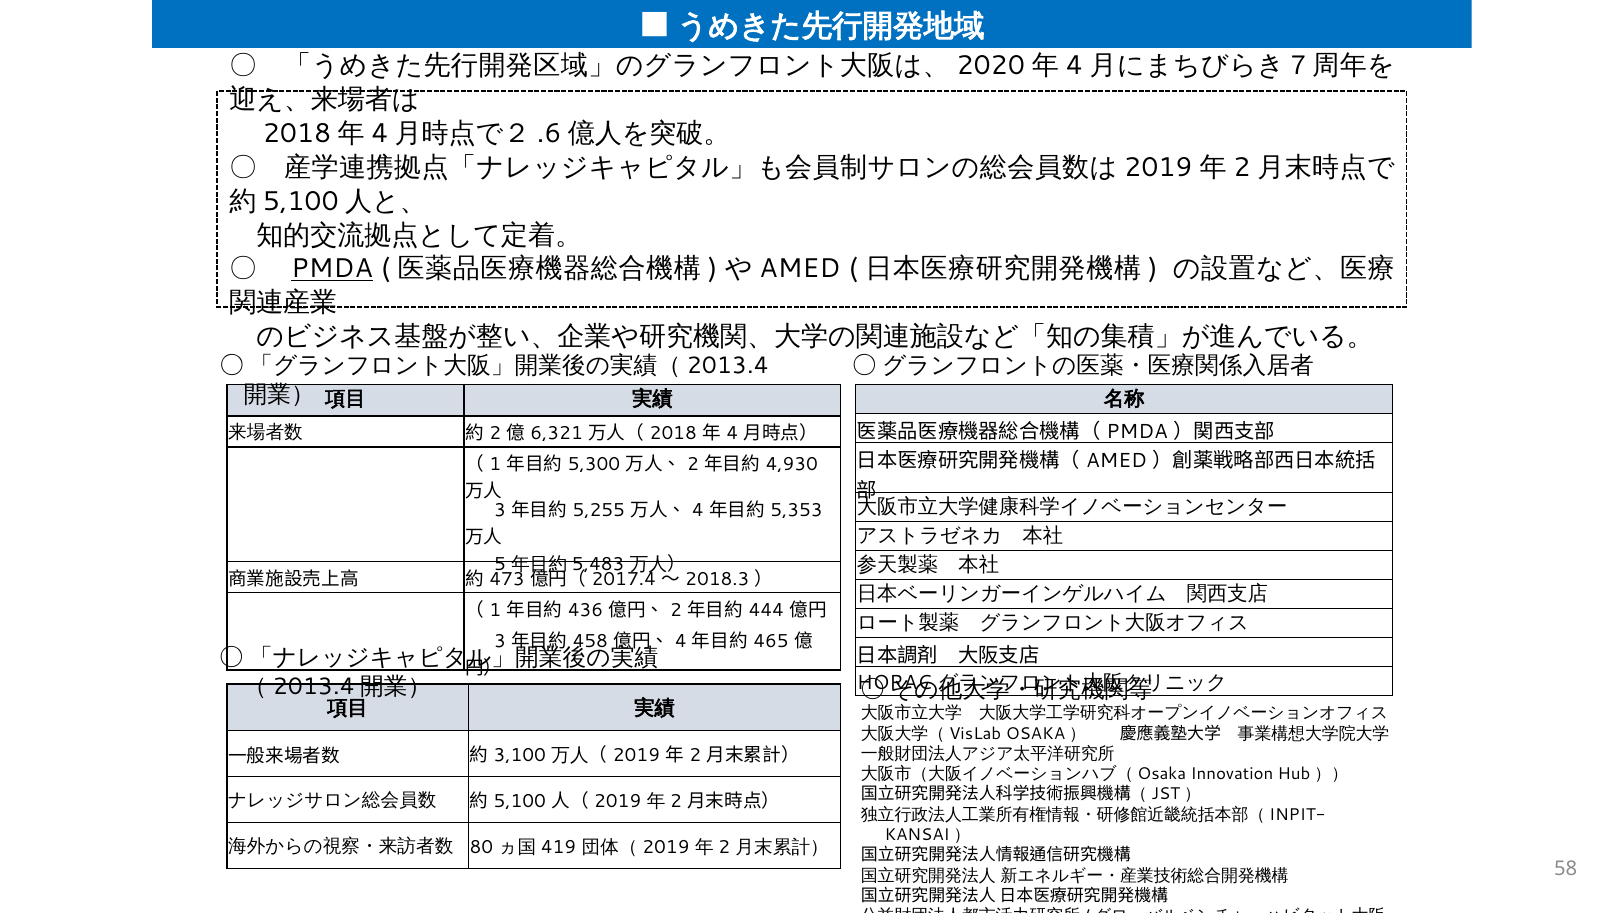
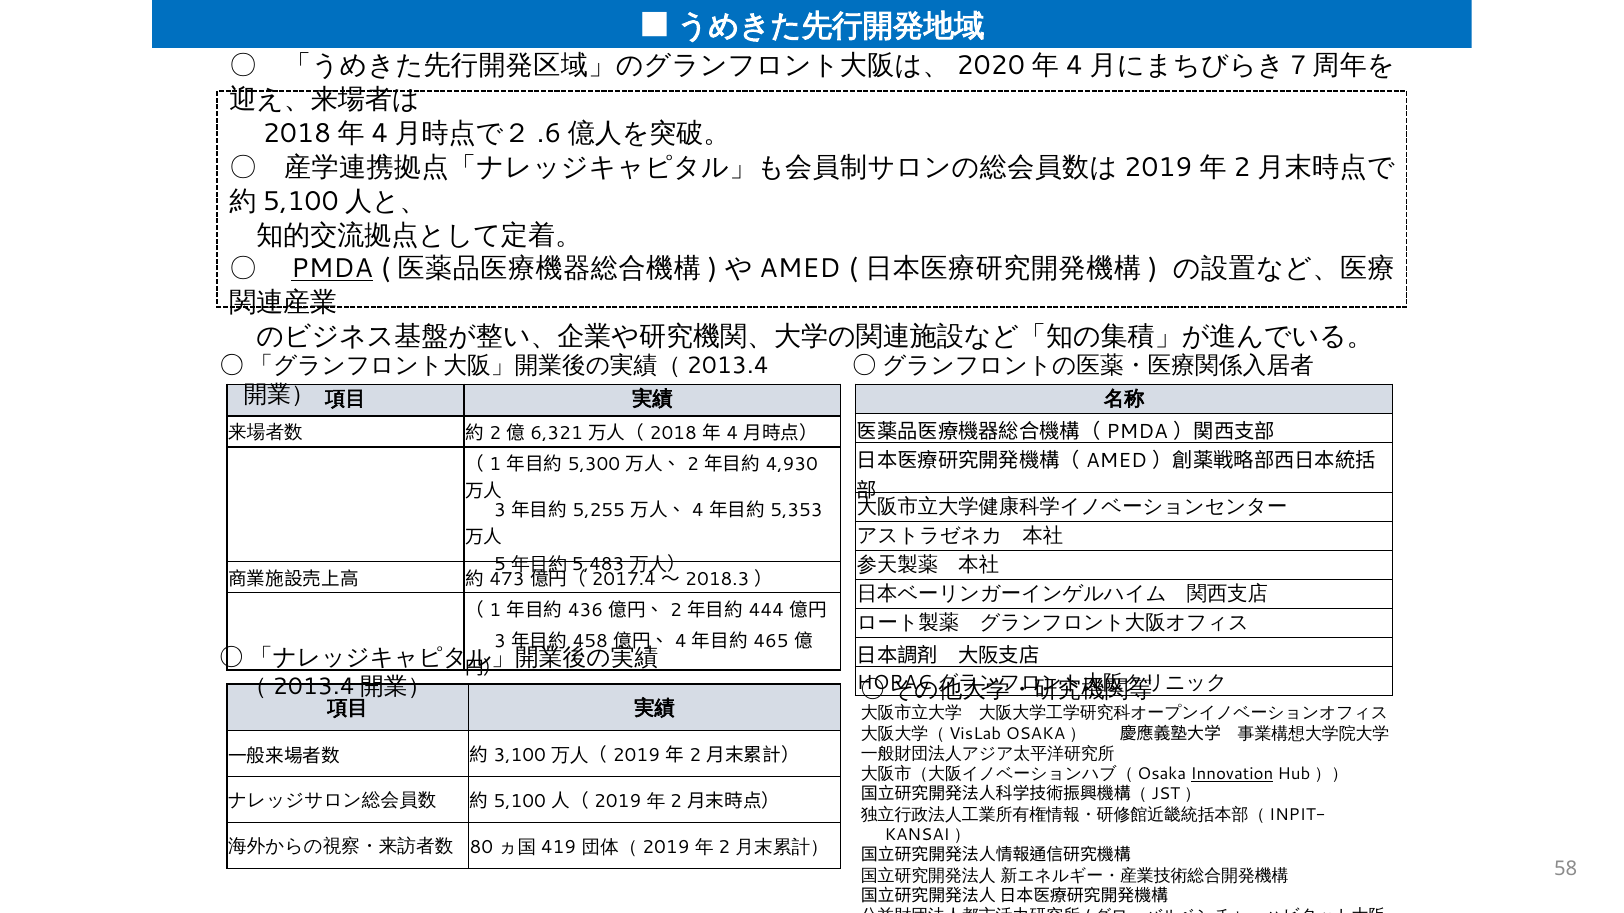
Innovation underline: none -> present (1232, 775)
